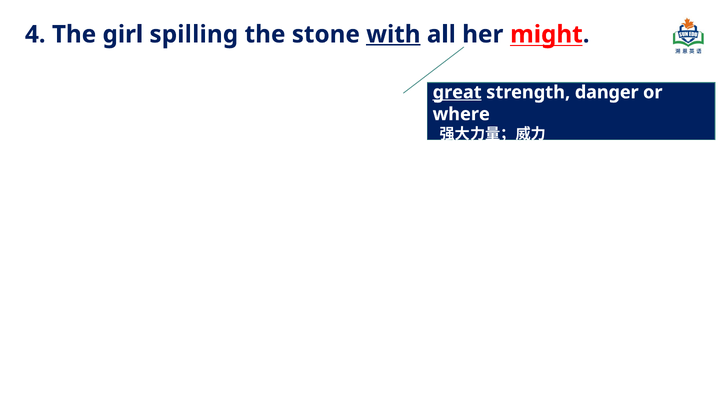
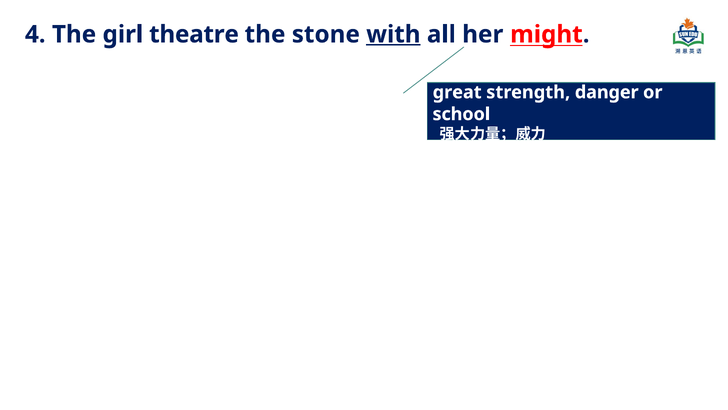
spilling: spilling -> theatre (194, 34)
great underline: present -> none (457, 92)
where: where -> school (461, 114)
